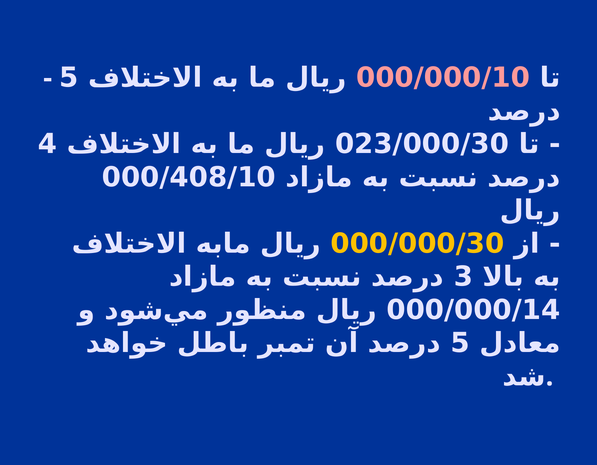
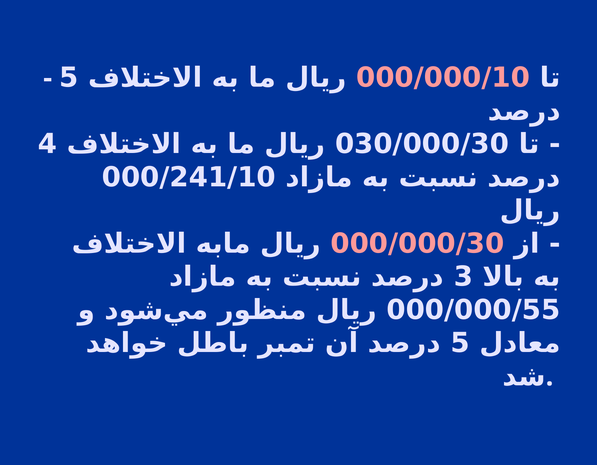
023/000/30: 023/000/30 -> 030/000/30 (422, 144)
000/408/10: 000/408/10 -> 000/241/10 (189, 177)
000/000/30 colour: yellow -> pink (417, 244)
000/000/14: 000/000/14 -> 000/000/55 (473, 310)
